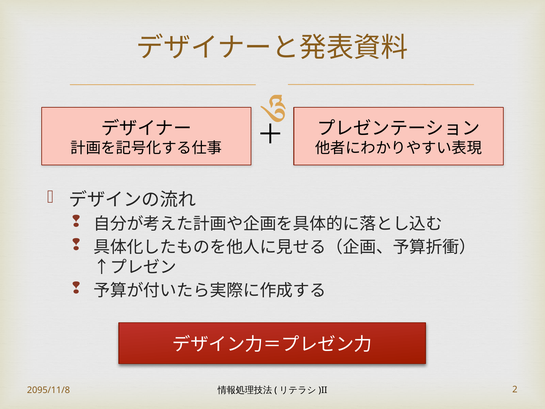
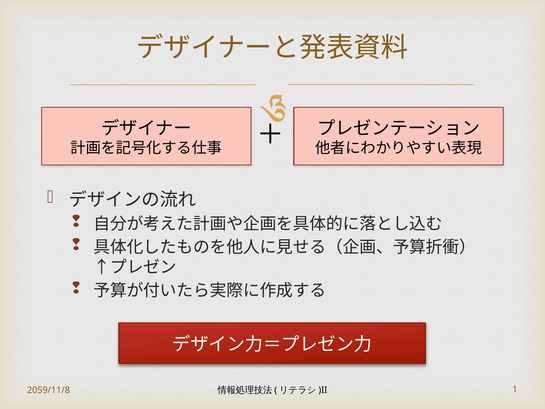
2095/11/8: 2095/11/8 -> 2059/11/8 (48, 390)
2: 2 -> 1 (515, 389)
